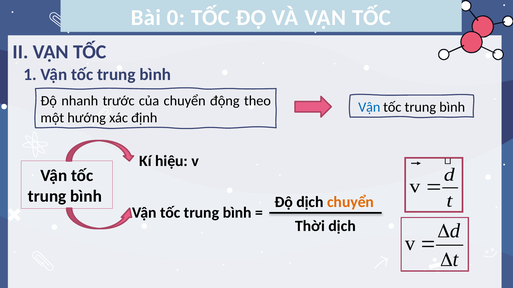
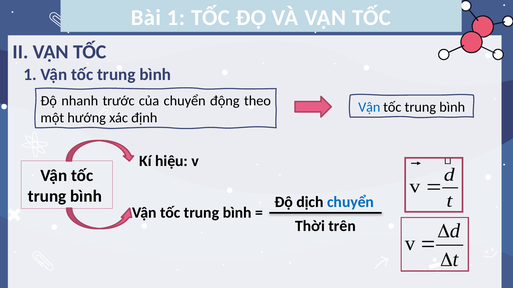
Bài 0: 0 -> 1 (176, 18)
chuyển colour: orange -> blue (351, 202)
Thời dịch: dịch -> trên (342, 226)
